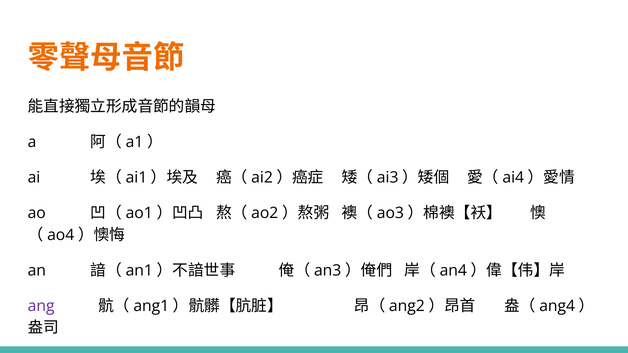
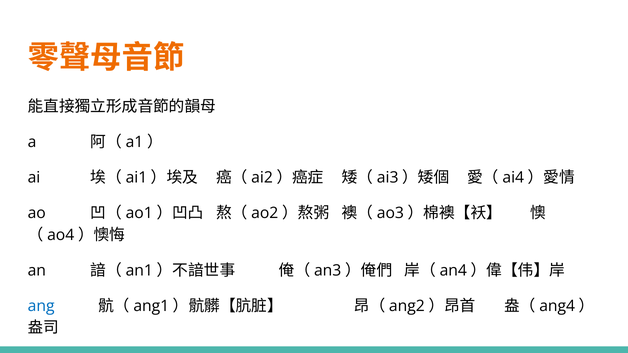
ang colour: purple -> blue (41, 306)
